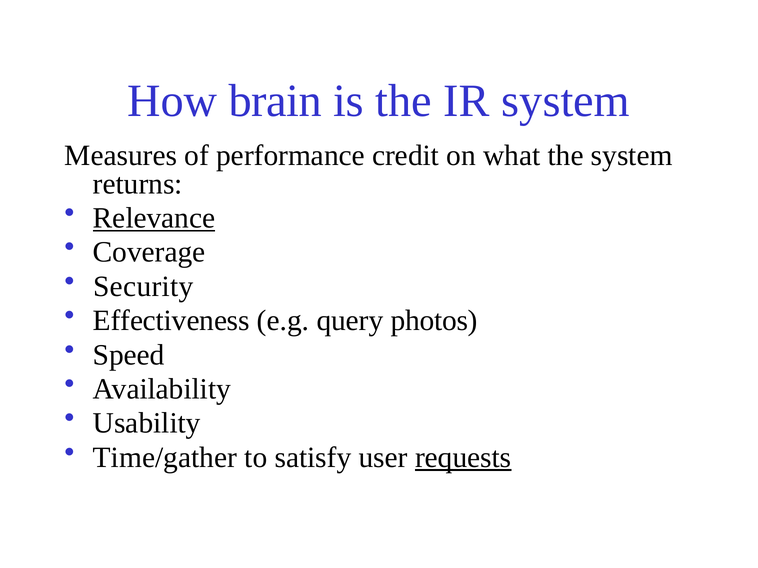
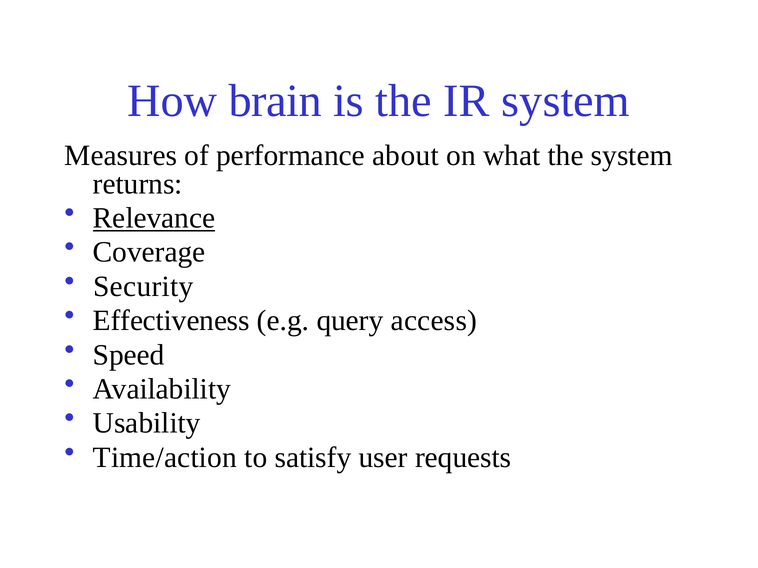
credit: credit -> about (405, 156)
photos: photos -> access (434, 321)
Time/gather: Time/gather -> Time/action (165, 458)
requests underline: present -> none (463, 458)
